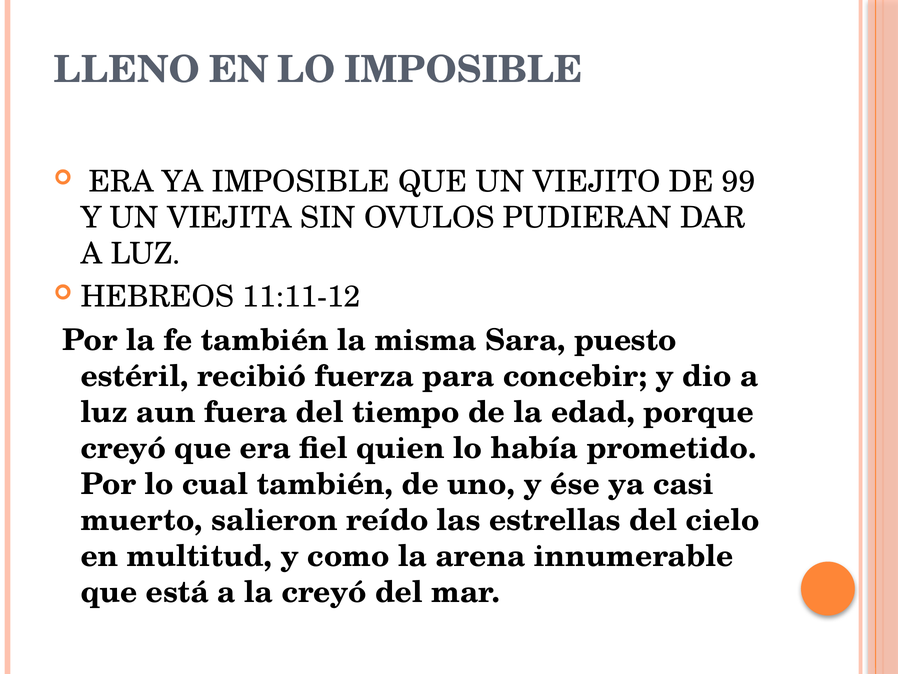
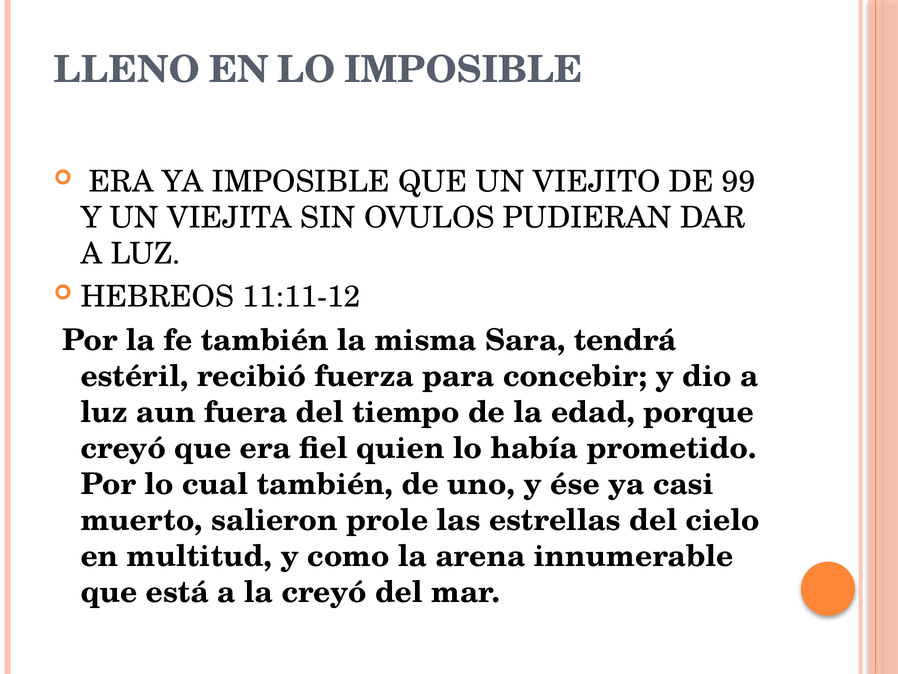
puesto: puesto -> tendrá (625, 340)
reído: reído -> prole (387, 520)
